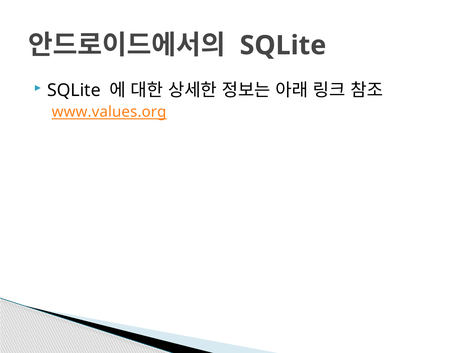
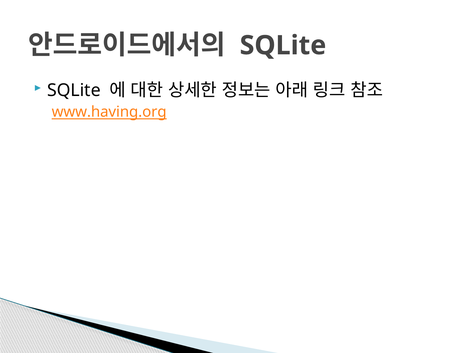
www.values.org: www.values.org -> www.having.org (109, 112)
